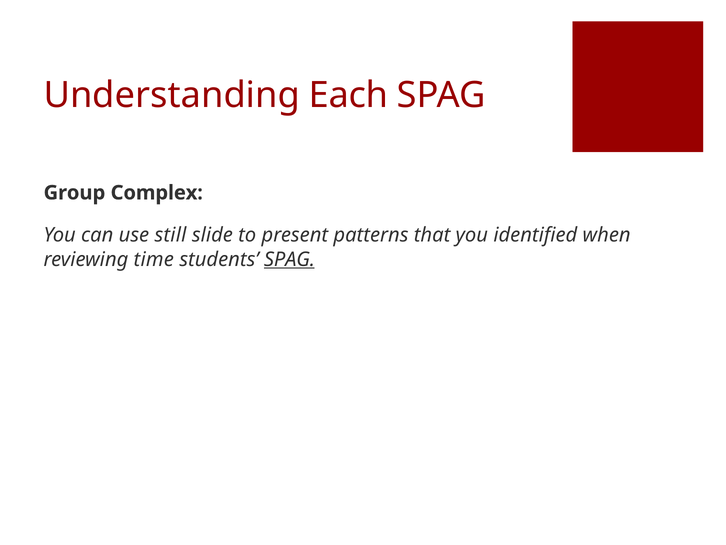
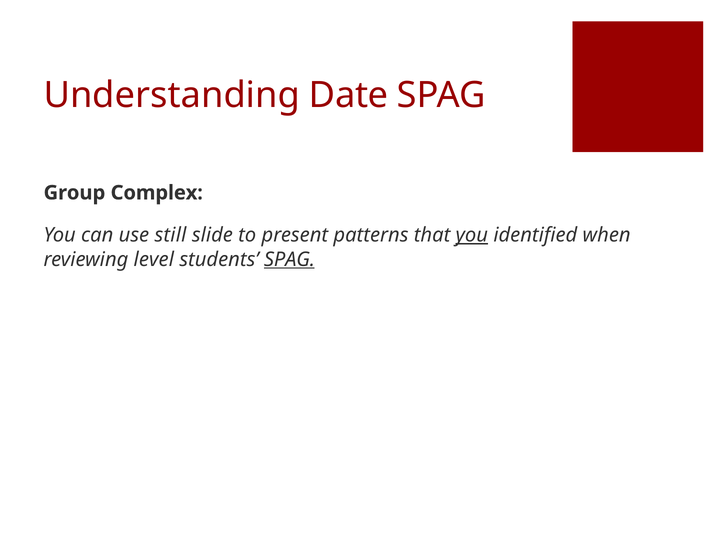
Each: Each -> Date (349, 95)
you underline: none -> present (472, 235)
time: time -> level (154, 259)
